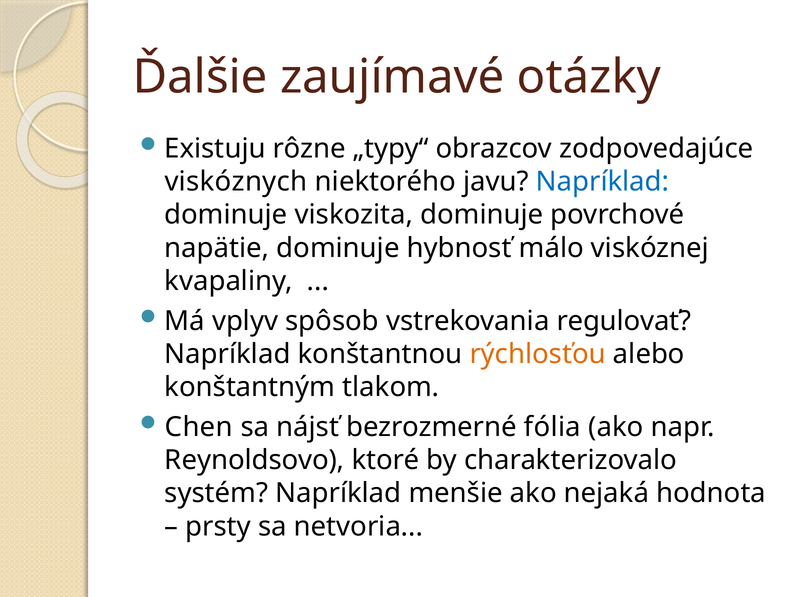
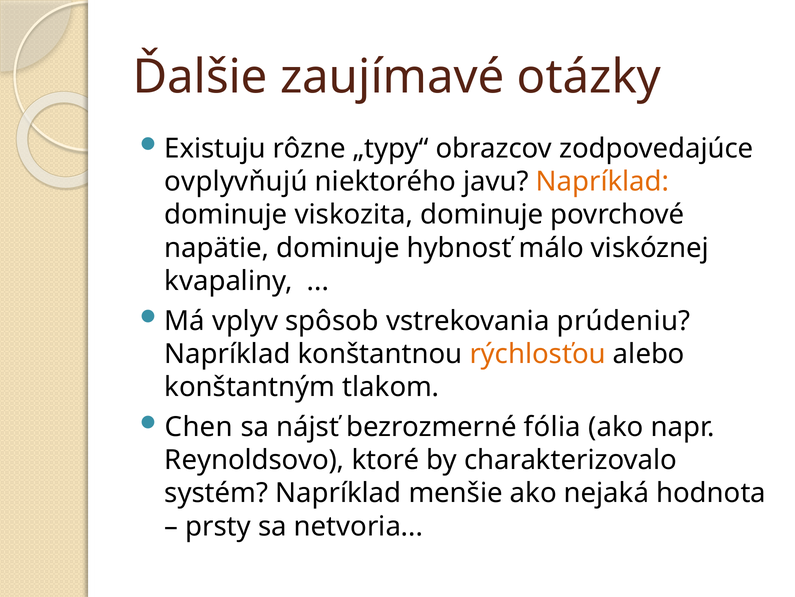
viskóznych: viskóznych -> ovplyvňujú (236, 181)
Napríklad colour: blue -> orange (603, 181)
regulovať: regulovať -> prúdeniu (624, 321)
